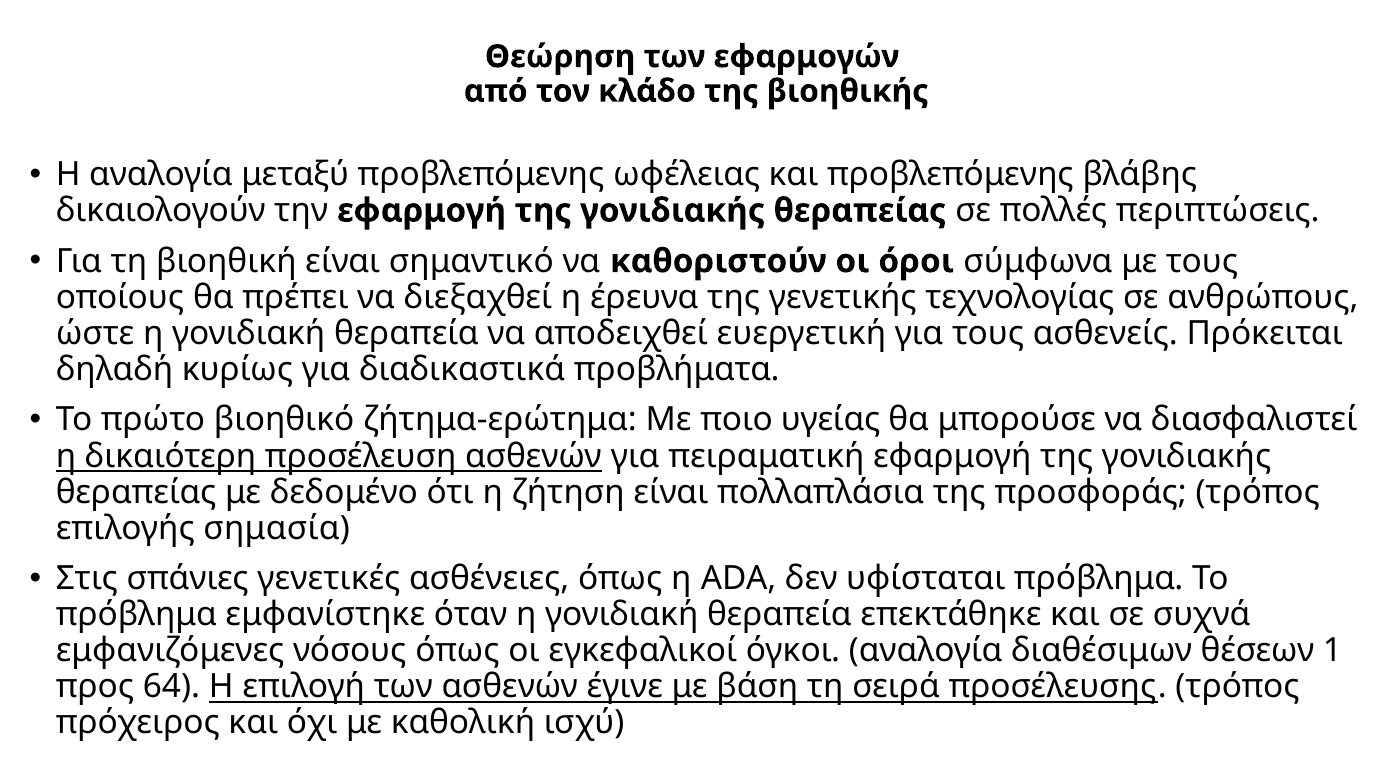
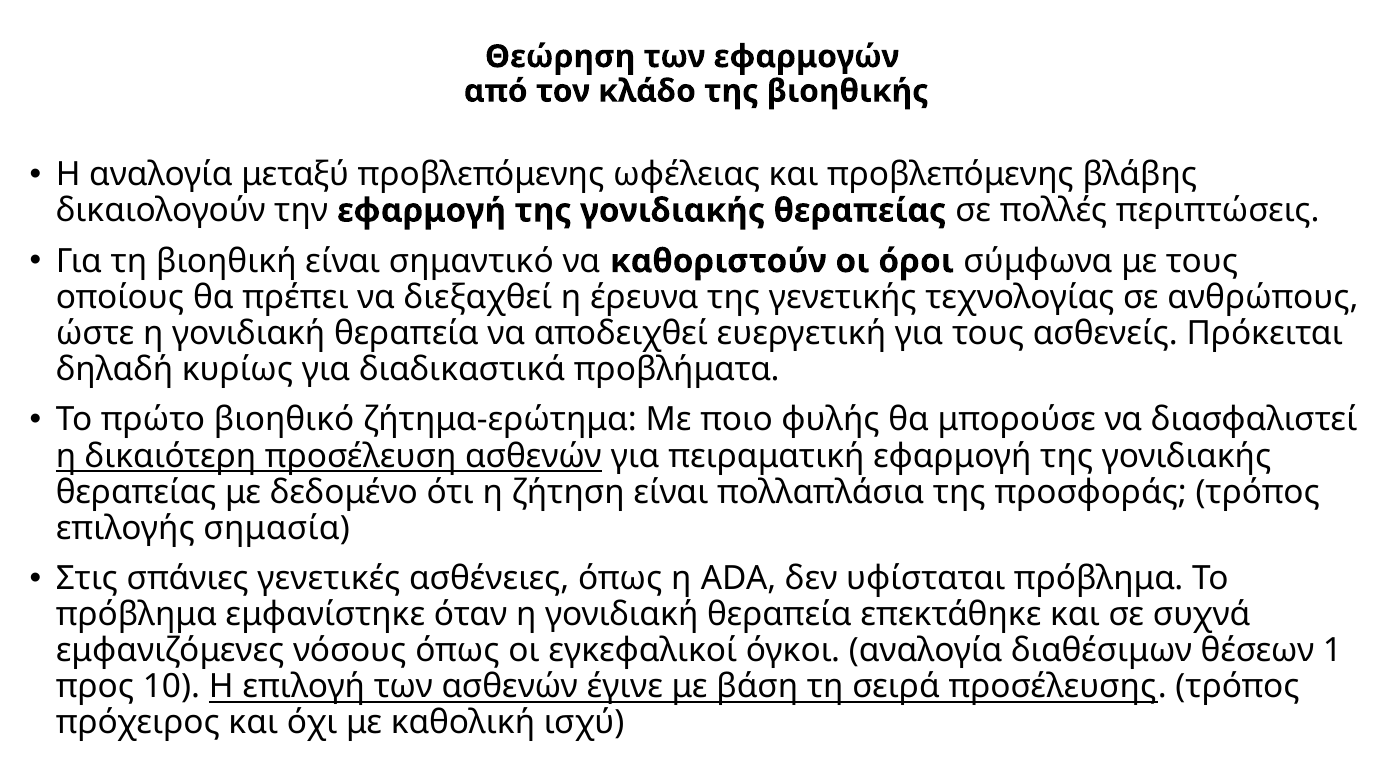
υγείας: υγείας -> φυλής (831, 420)
64: 64 -> 10 (171, 687)
